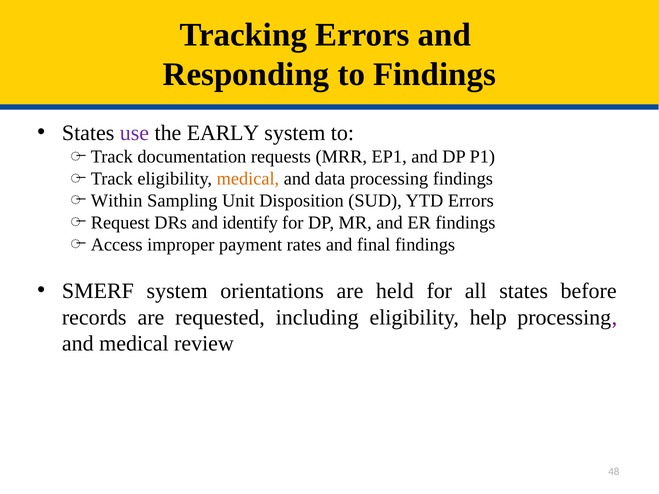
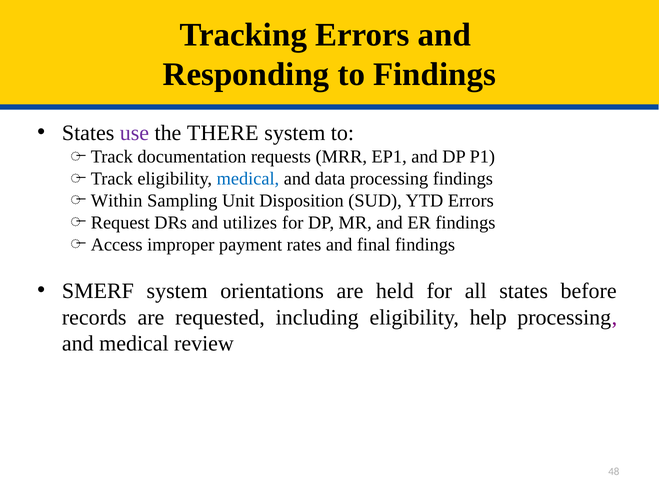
EARLY: EARLY -> THERE (223, 133)
medical colour: orange -> blue (248, 179)
identify: identify -> utilizes (250, 223)
